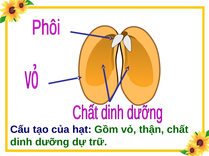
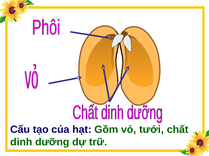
thận: thận -> tưới (152, 130)
